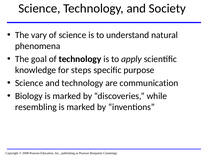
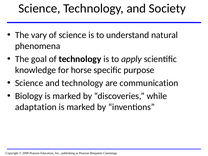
steps: steps -> horse (81, 70)
resembling: resembling -> adaptation (36, 107)
